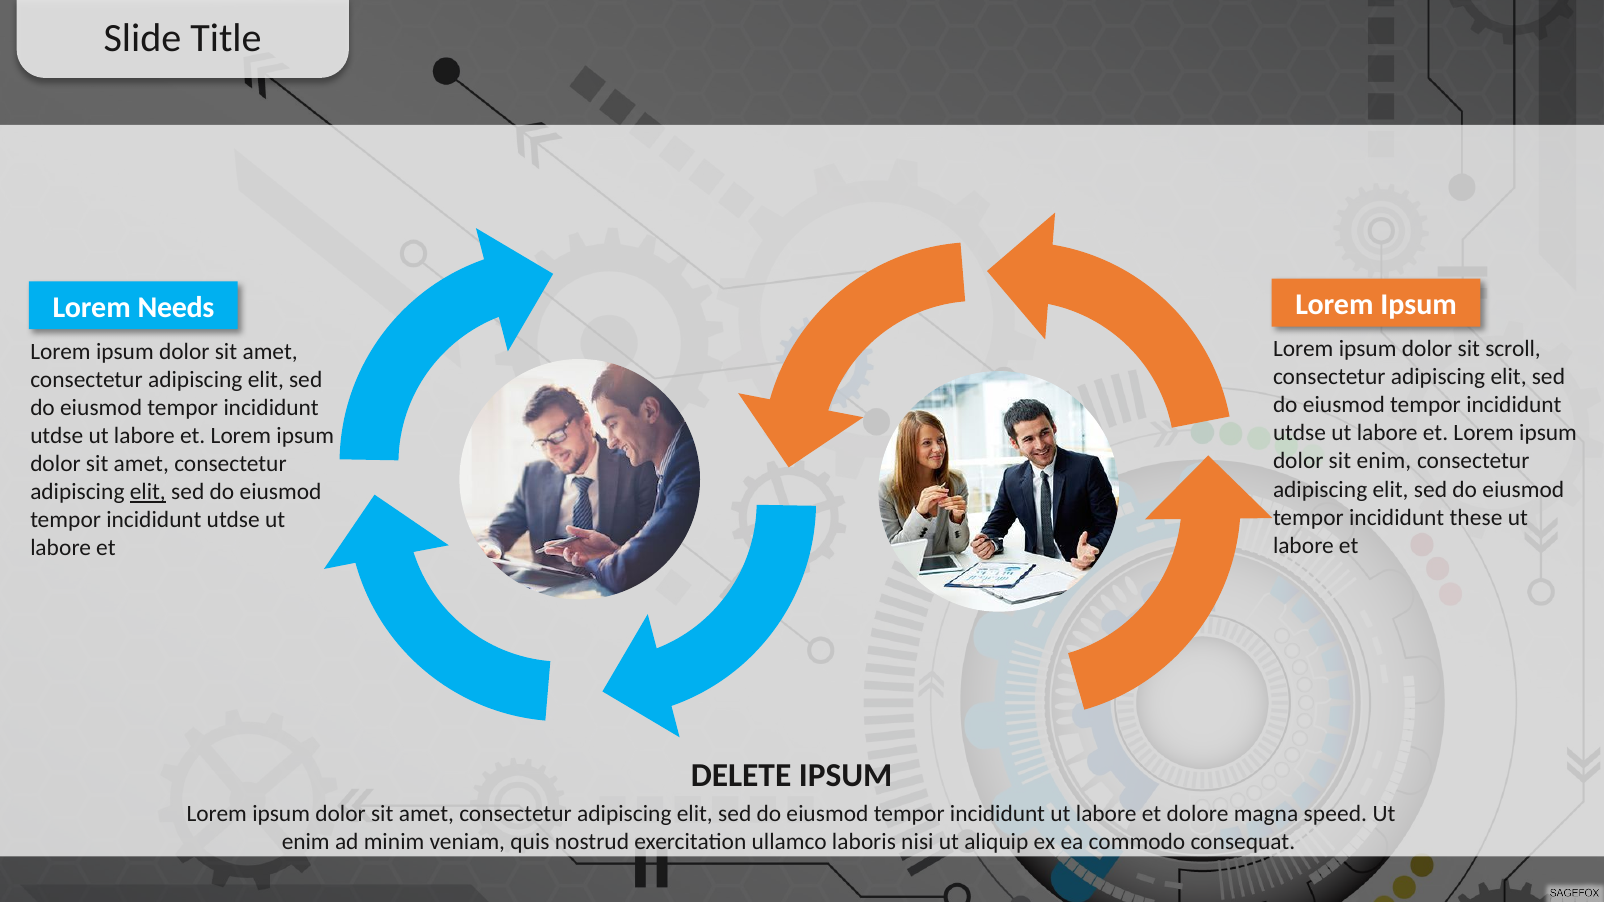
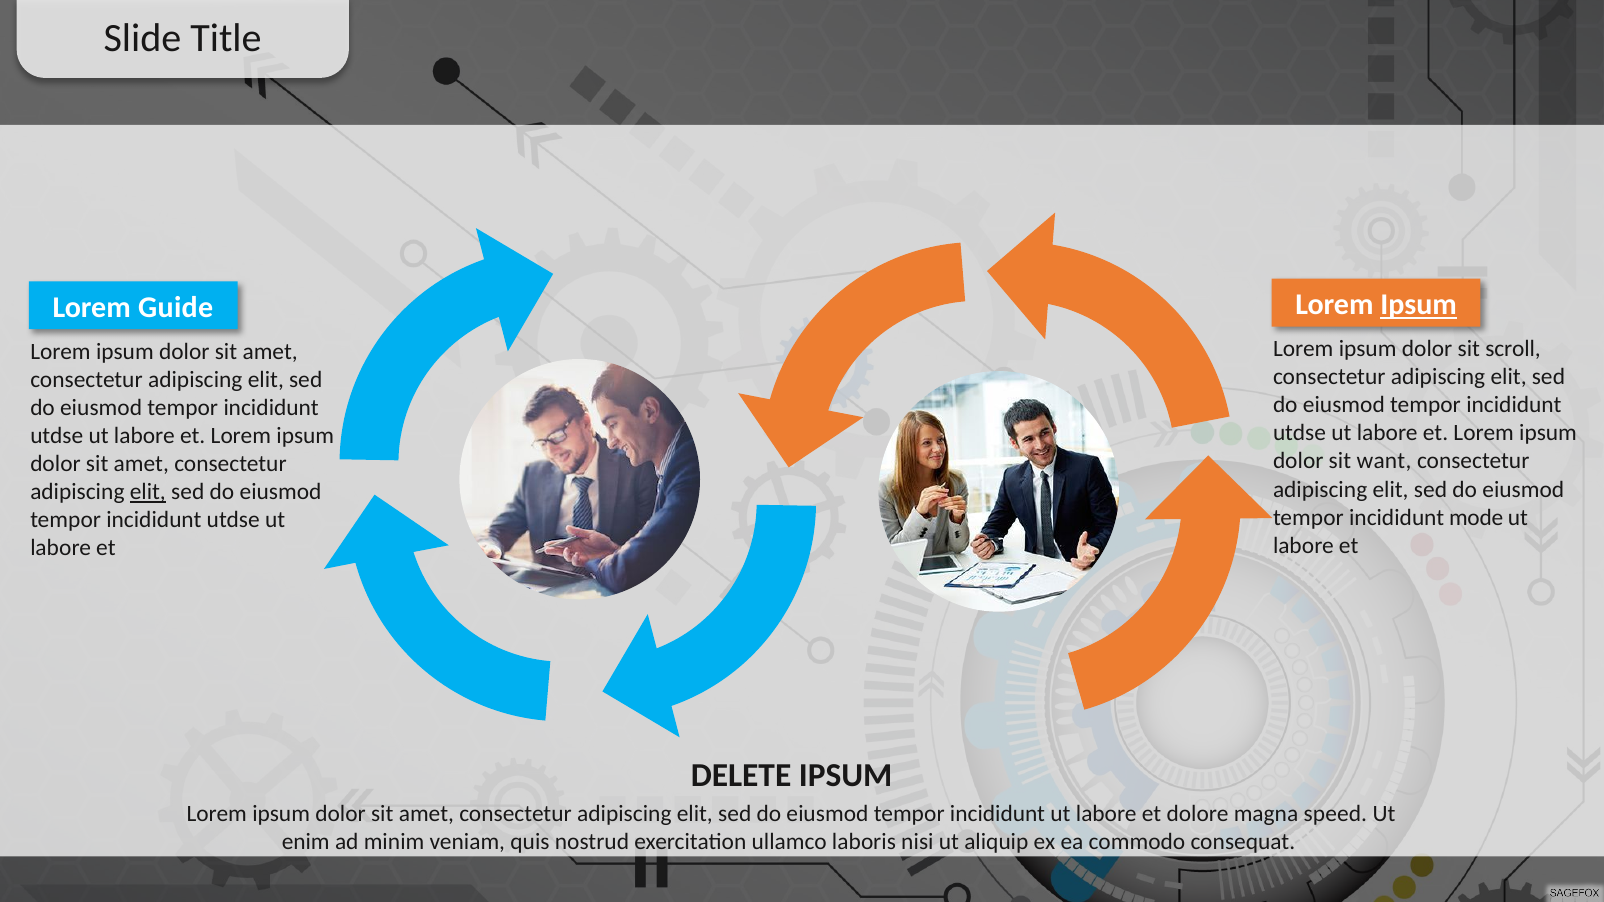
Ipsum underline: none -> present (1419, 305)
Needs: Needs -> Guide (176, 307)
sit enim: enim -> want (1384, 461)
these: these -> mode (1476, 518)
